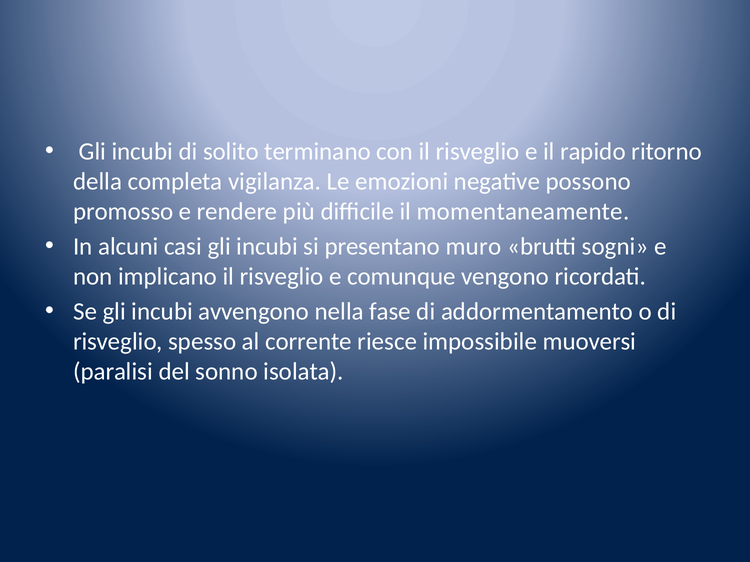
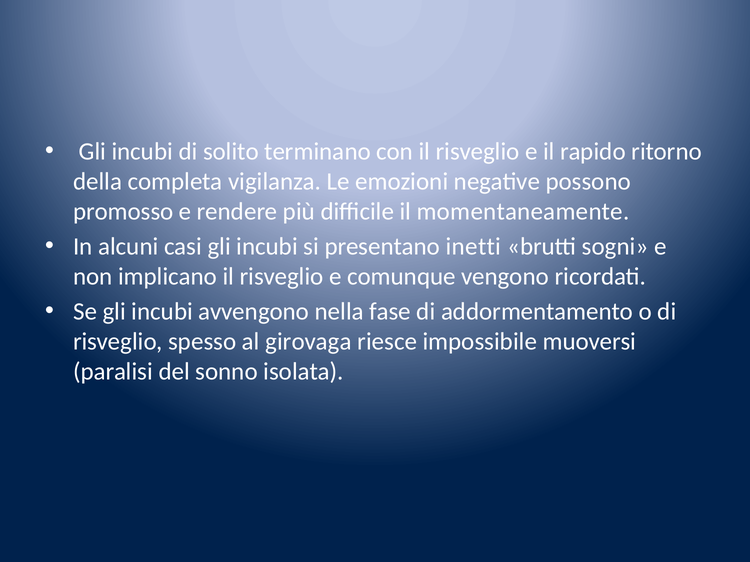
muro: muro -> inetti (473, 247)
corrente: corrente -> girovaga (309, 342)
